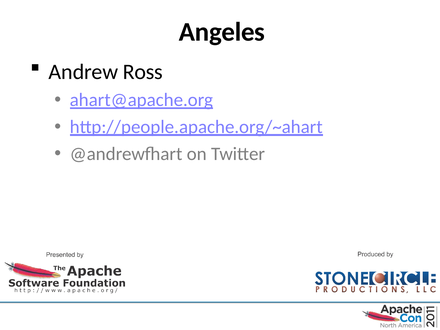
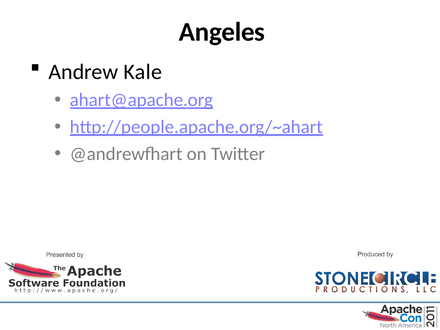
Ross: Ross -> Kale (143, 72)
